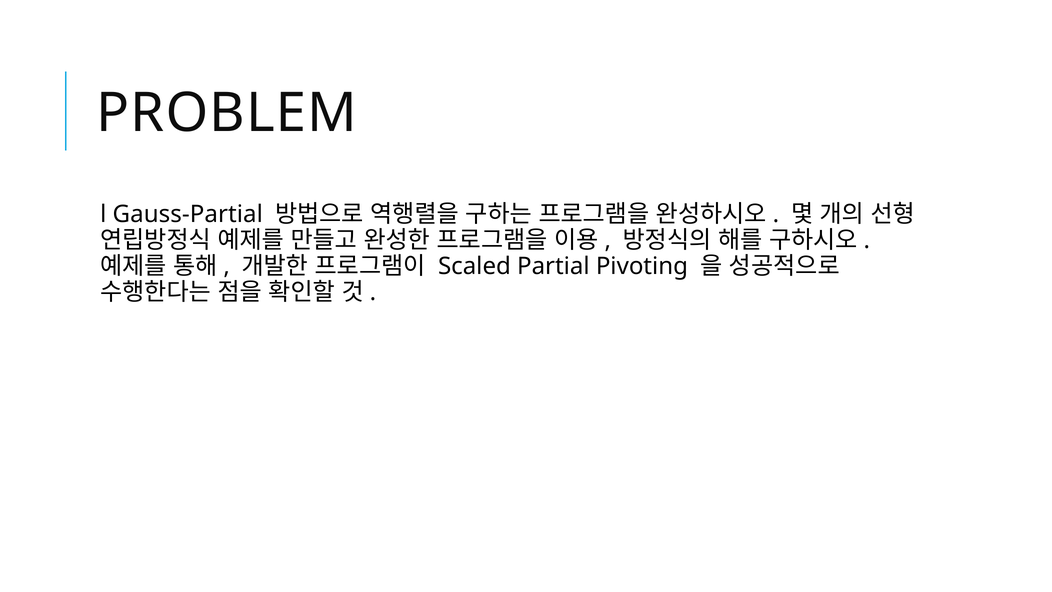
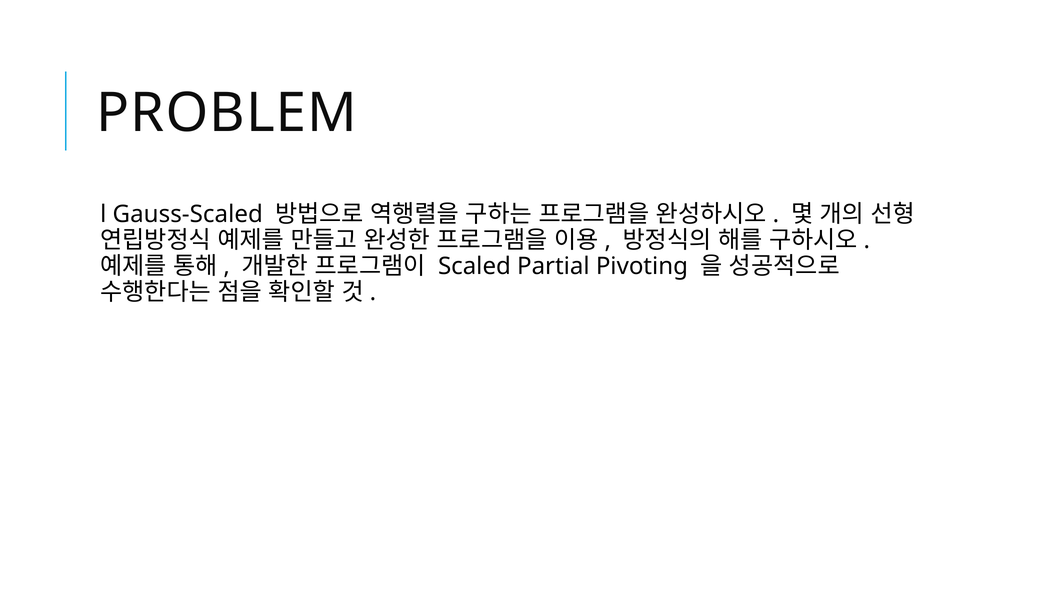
Gauss-Partial: Gauss-Partial -> Gauss-Scaled (188, 214)
